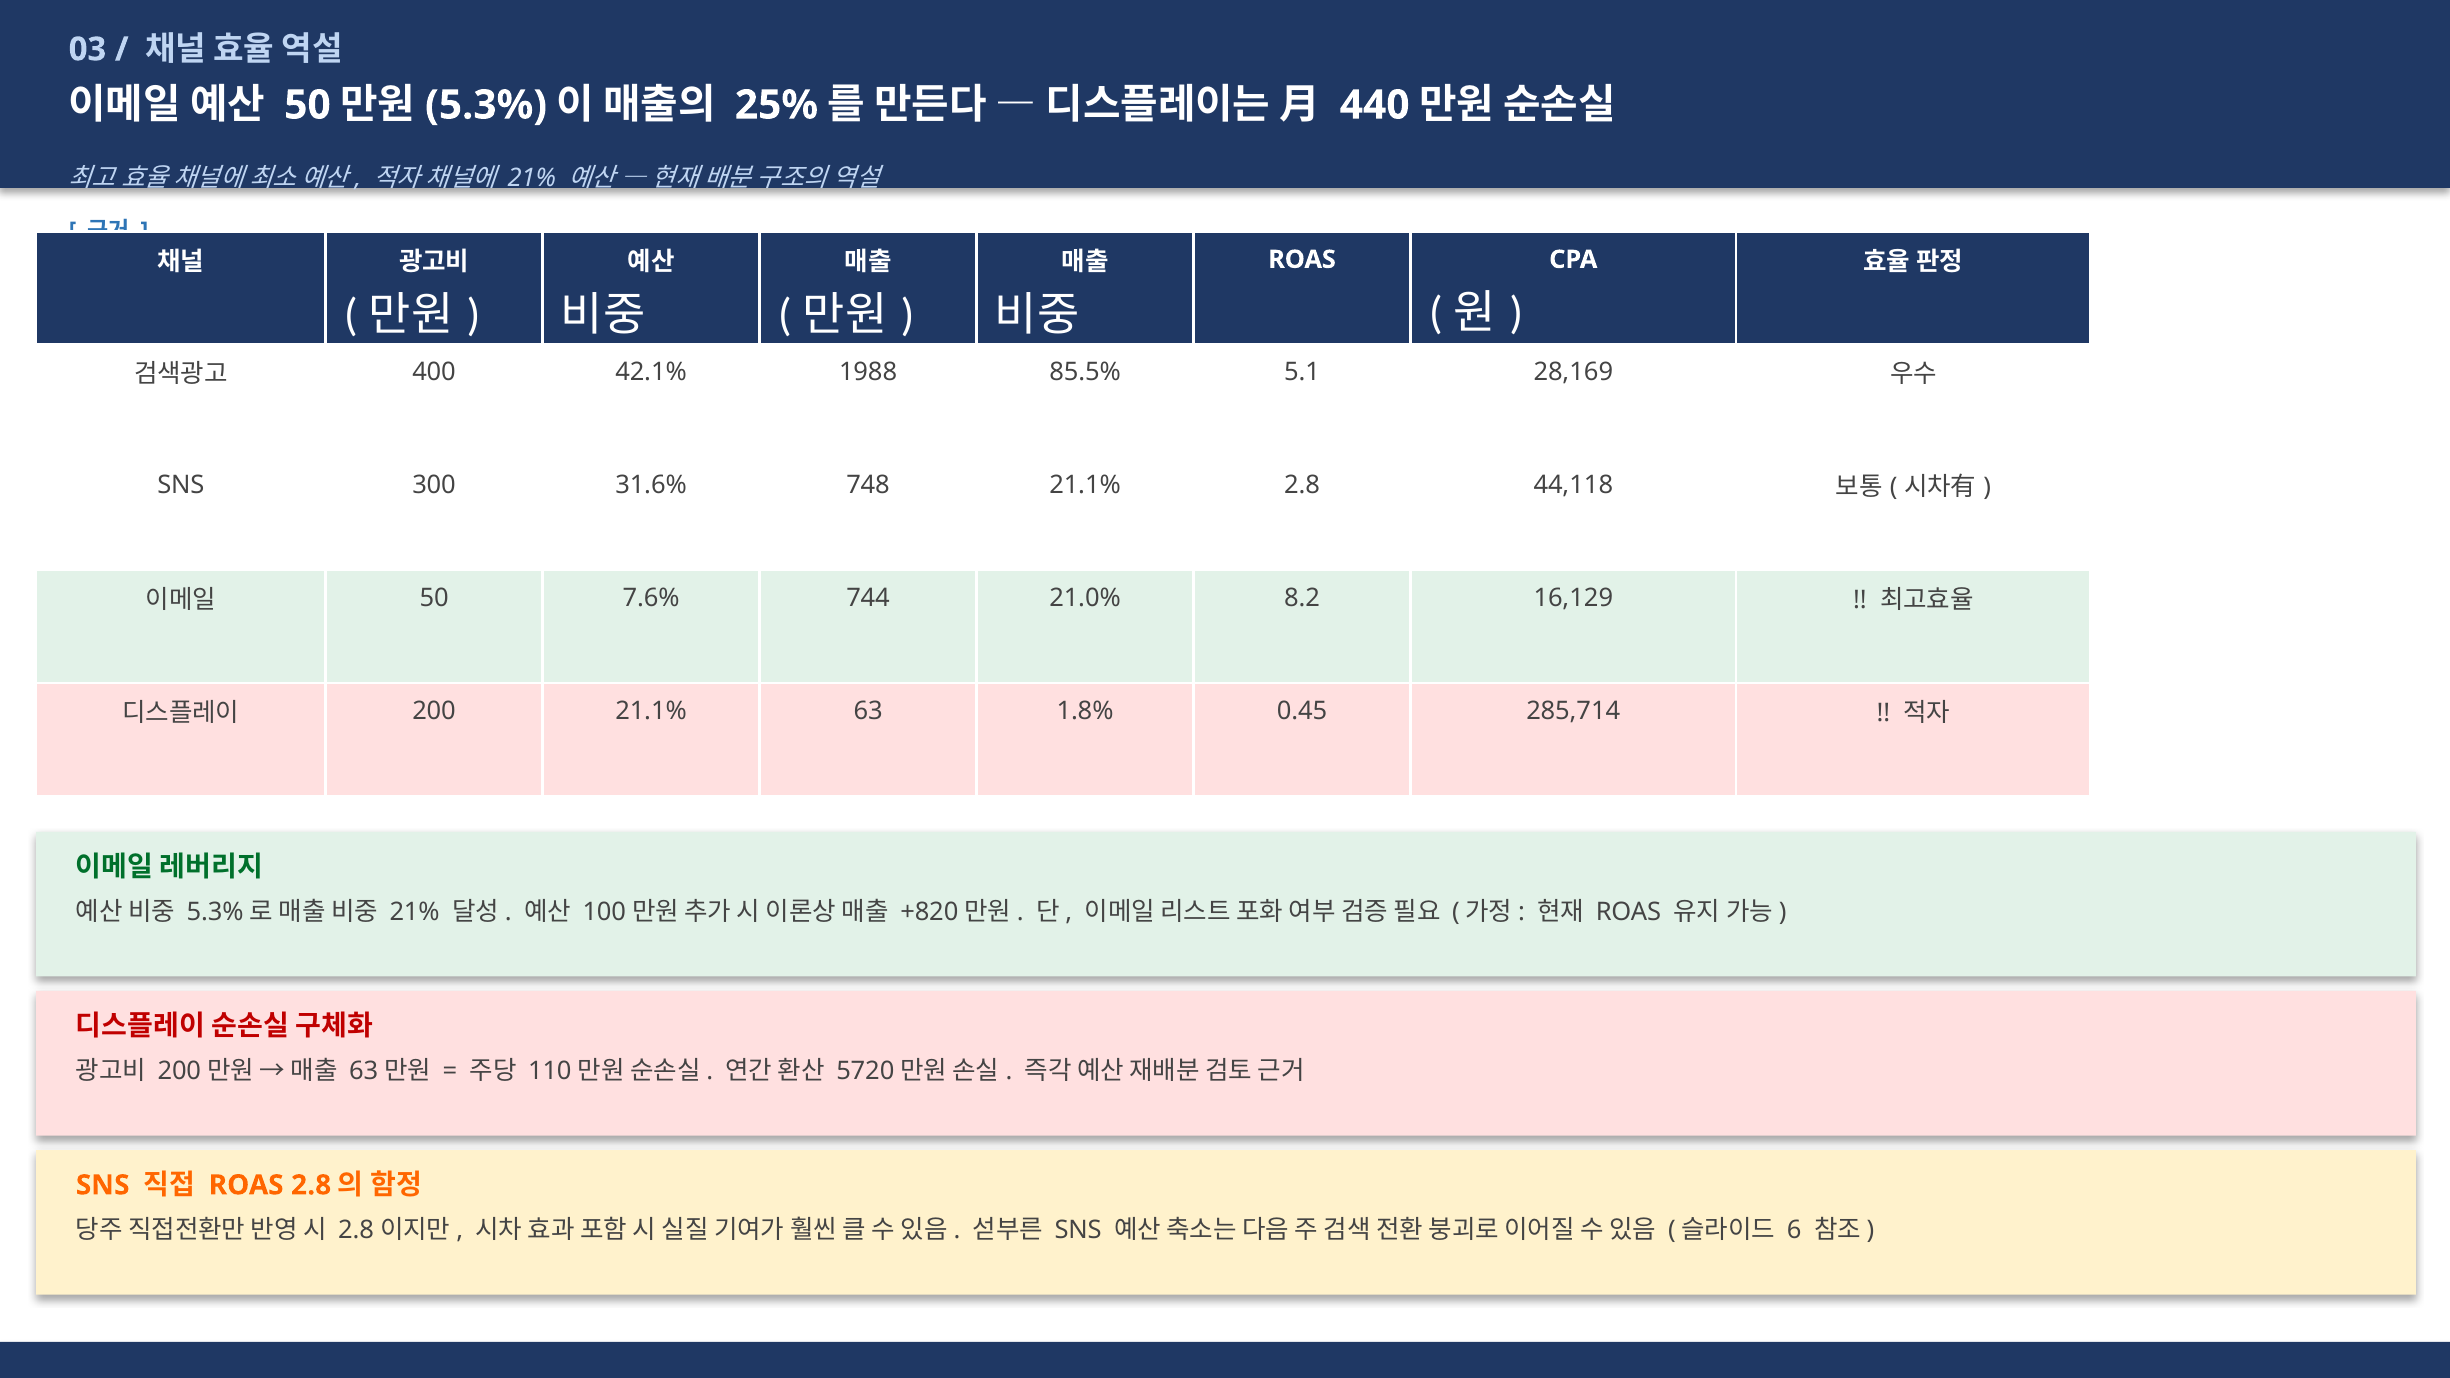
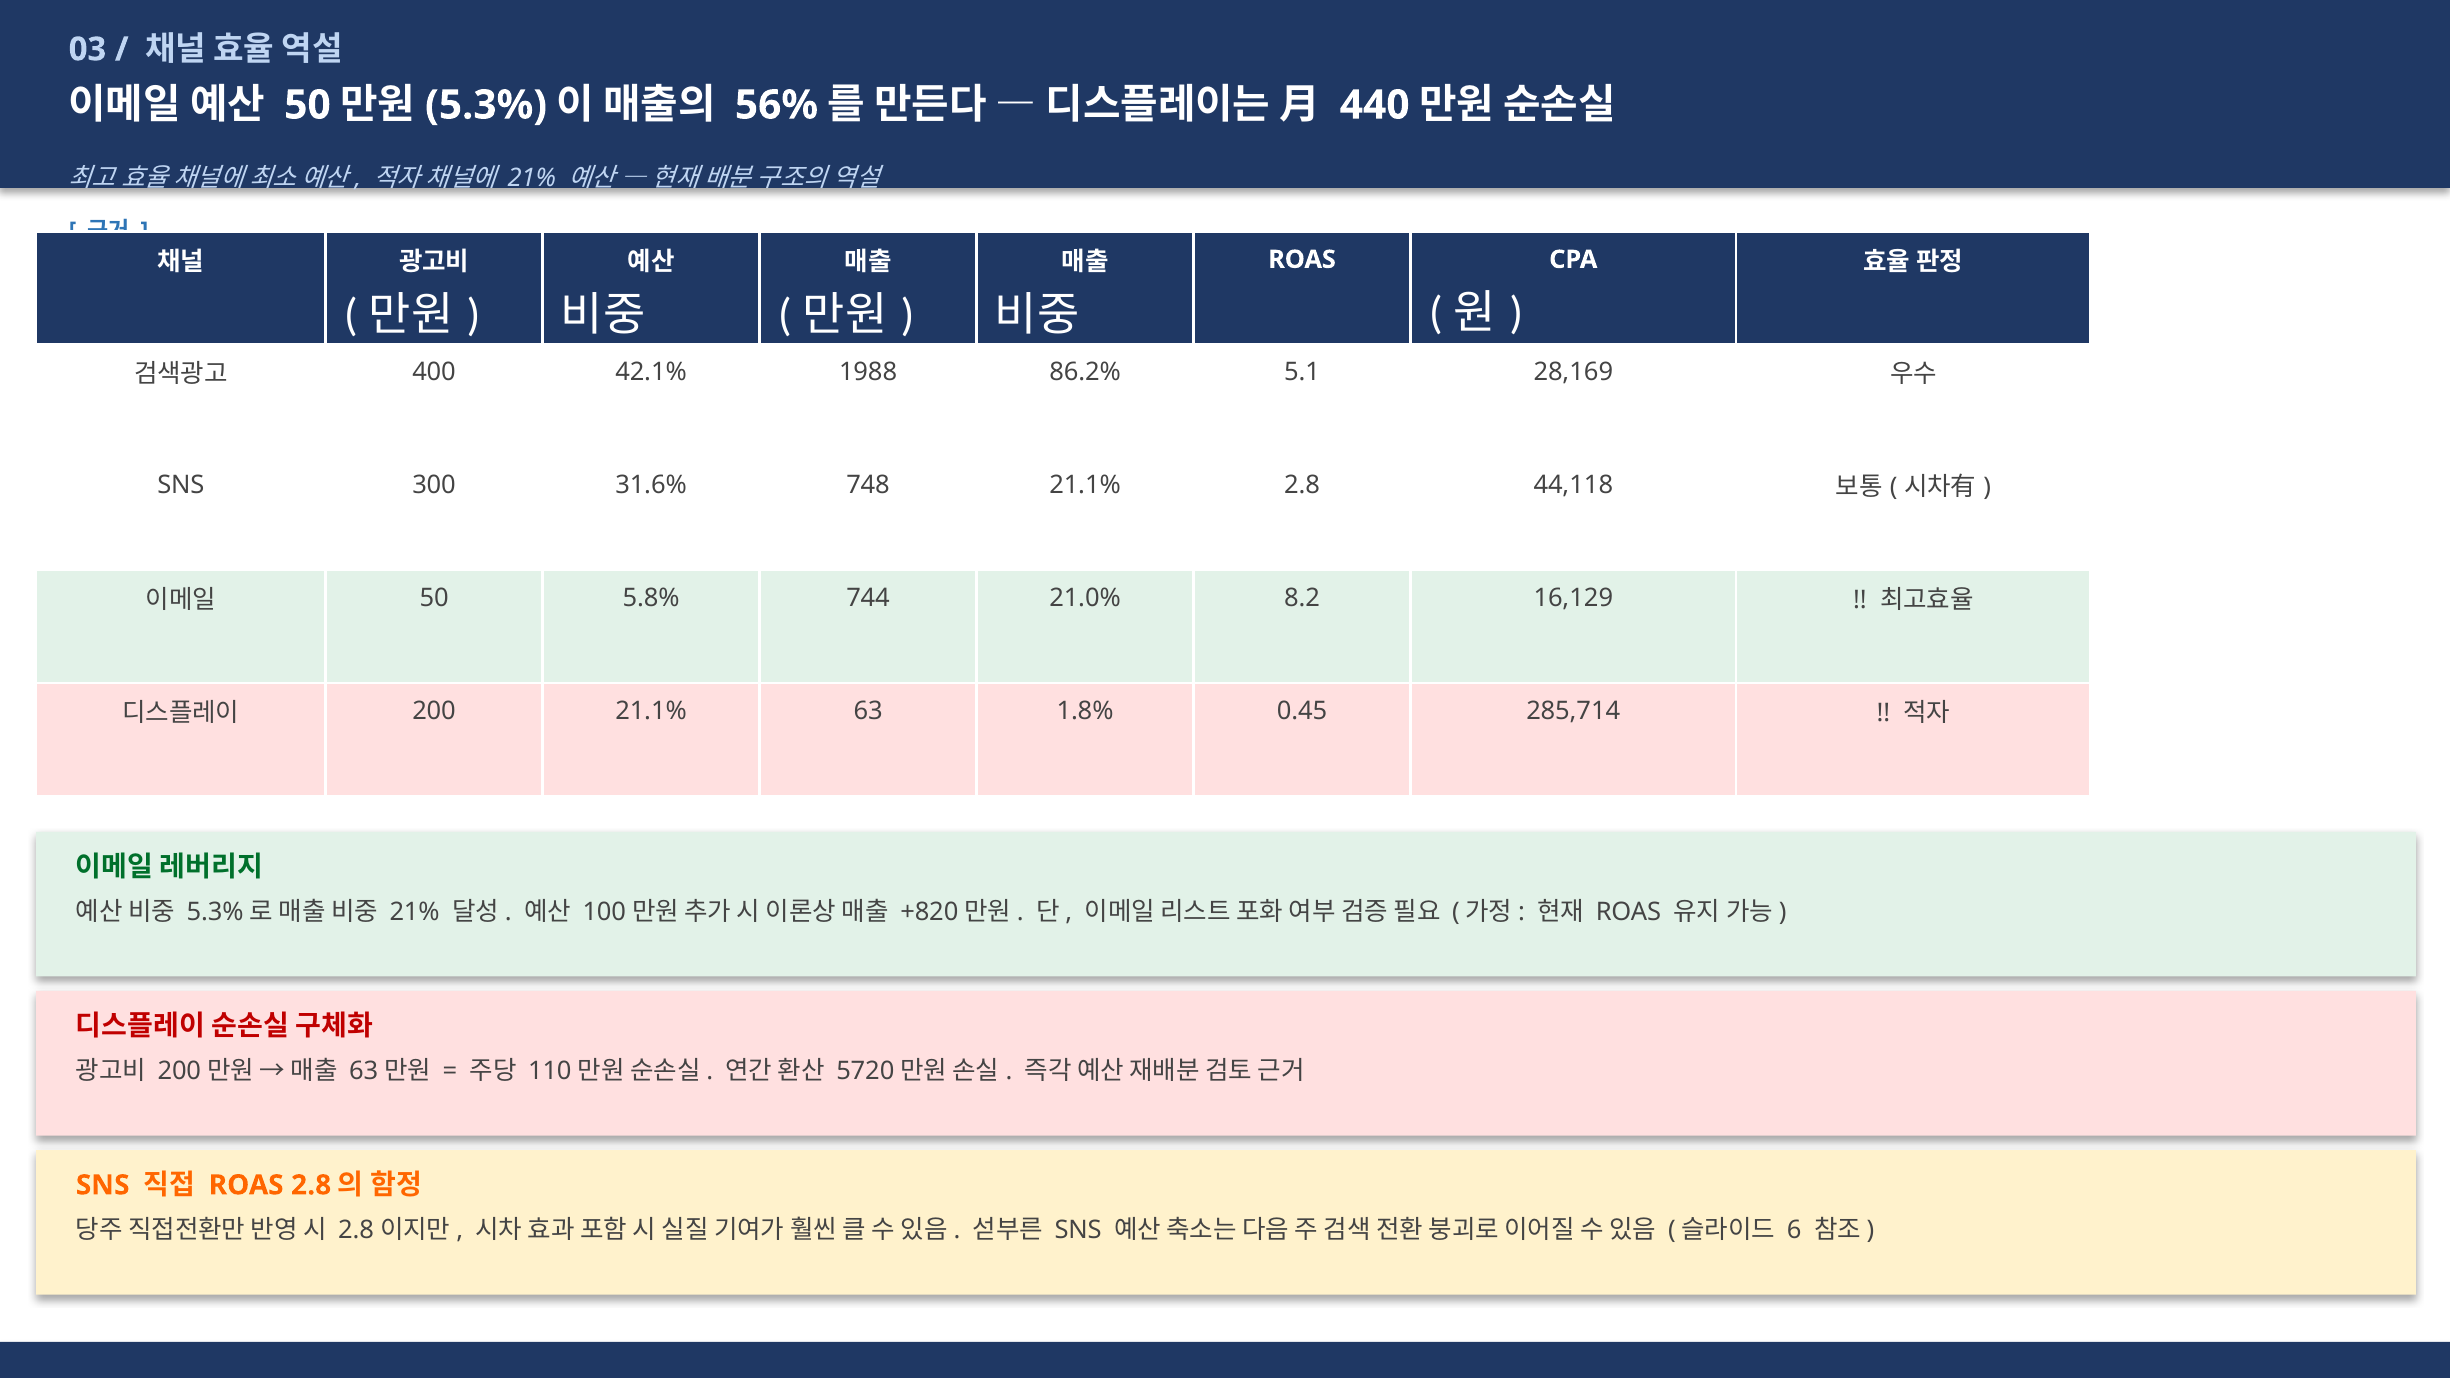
25%: 25% -> 56% (776, 105)
85.5%: 85.5% -> 86.2% (1085, 372)
7.6%: 7.6% -> 5.8% (651, 598)
